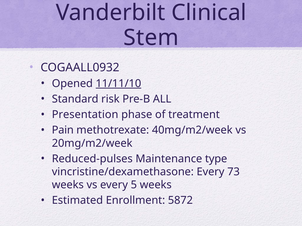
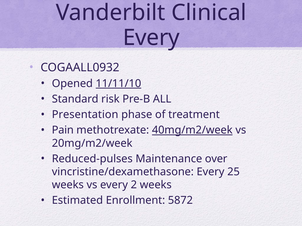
Stem: Stem -> Every (151, 38)
40mg/m2/week underline: none -> present (192, 130)
type: type -> over (216, 159)
73: 73 -> 25 (234, 172)
5: 5 -> 2 (134, 185)
